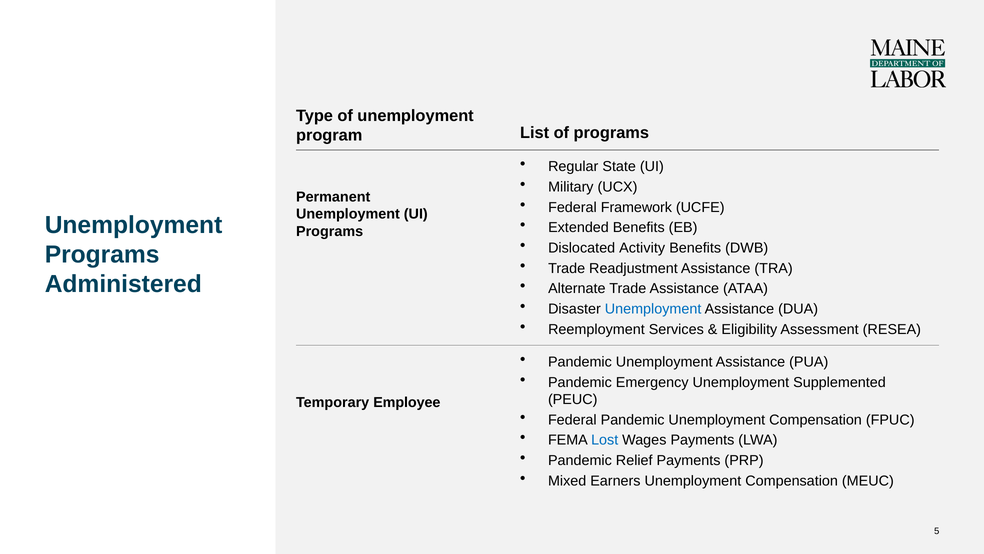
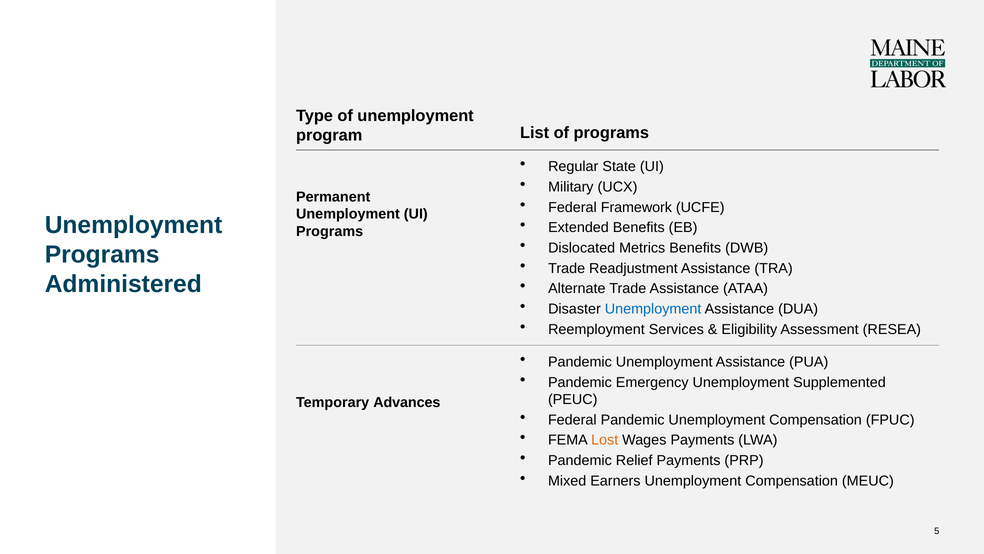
Activity: Activity -> Metrics (642, 248)
Employee: Employee -> Advances (407, 402)
Lost colour: blue -> orange (605, 440)
